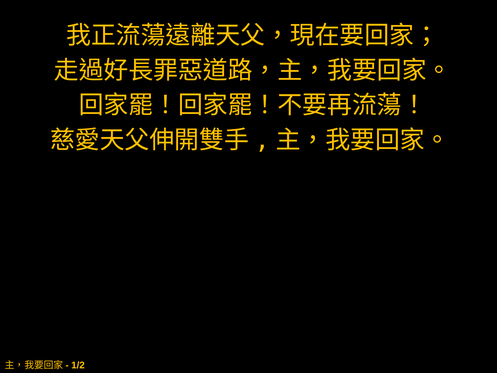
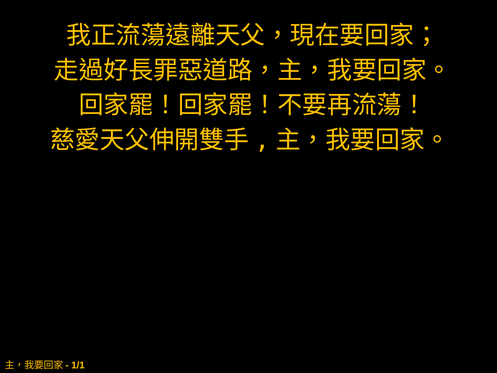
1/2: 1/2 -> 1/1 (78, 365)
